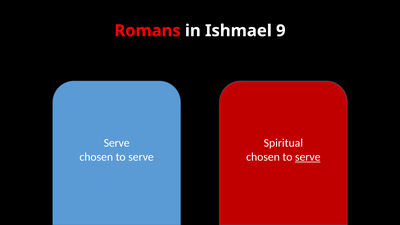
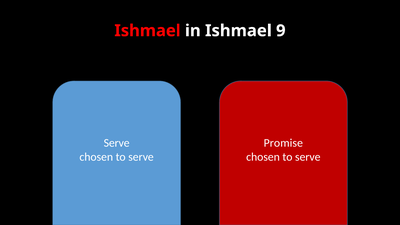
Romans: Romans -> Ishmael (148, 31)
Spiritual: Spiritual -> Promise (283, 143)
serve underline: present -> none (308, 157)
